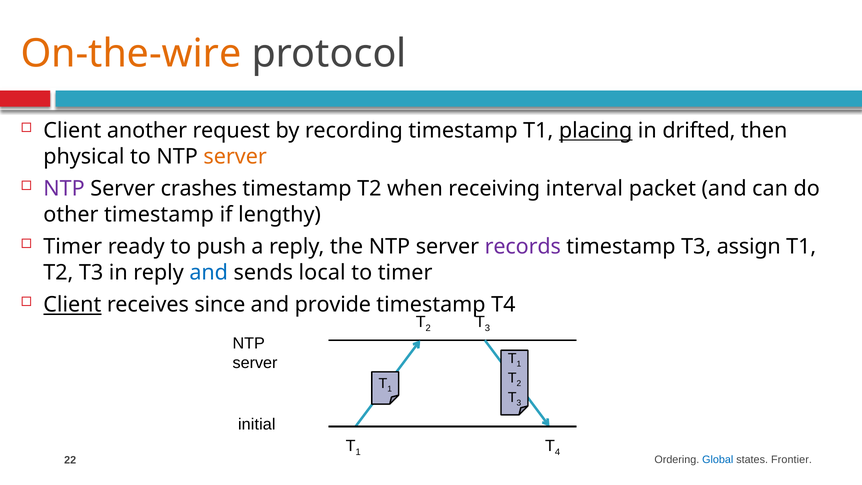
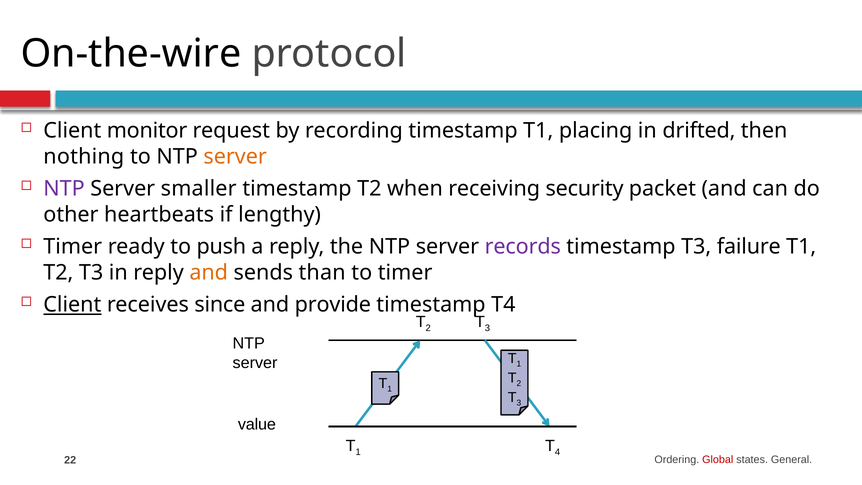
On-the-wire colour: orange -> black (131, 54)
another: another -> monitor (147, 131)
placing underline: present -> none (596, 131)
physical: physical -> nothing (84, 157)
crashes: crashes -> smaller (199, 189)
interval: interval -> security (585, 189)
other timestamp: timestamp -> heartbeats (159, 215)
assign: assign -> failure (749, 247)
and colour: blue -> orange (209, 273)
local: local -> than (322, 273)
initial: initial -> value (257, 424)
Global colour: blue -> red (718, 460)
Frontier: Frontier -> General (792, 460)
